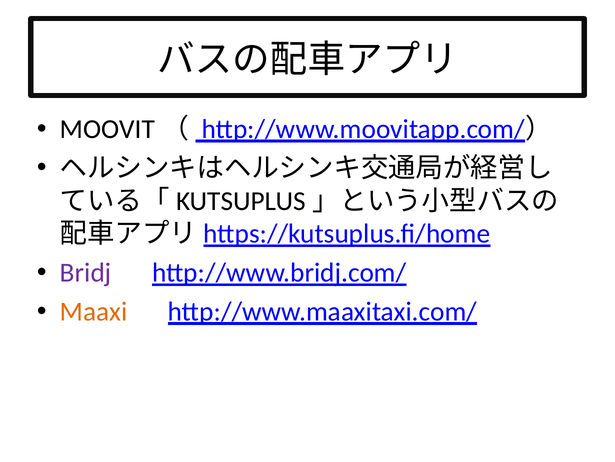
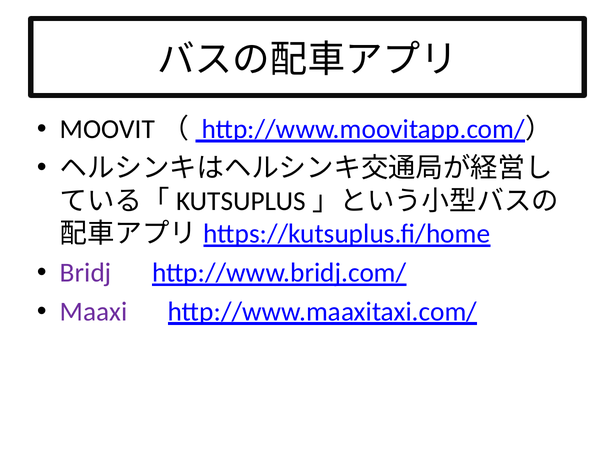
Maaxi colour: orange -> purple (94, 311)
